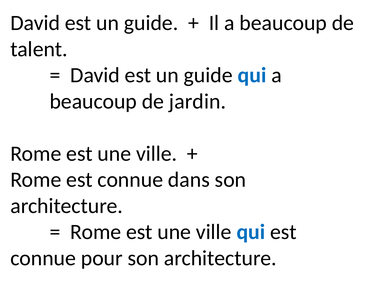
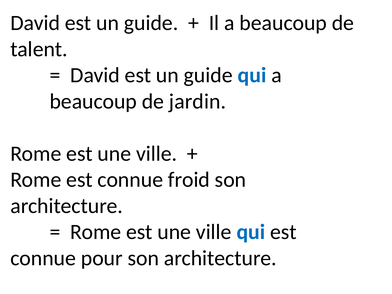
dans: dans -> froid (189, 180)
